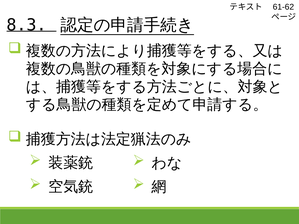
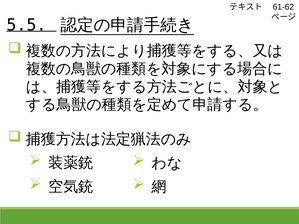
8.3: 8.3 -> 5.5 (27, 25)
